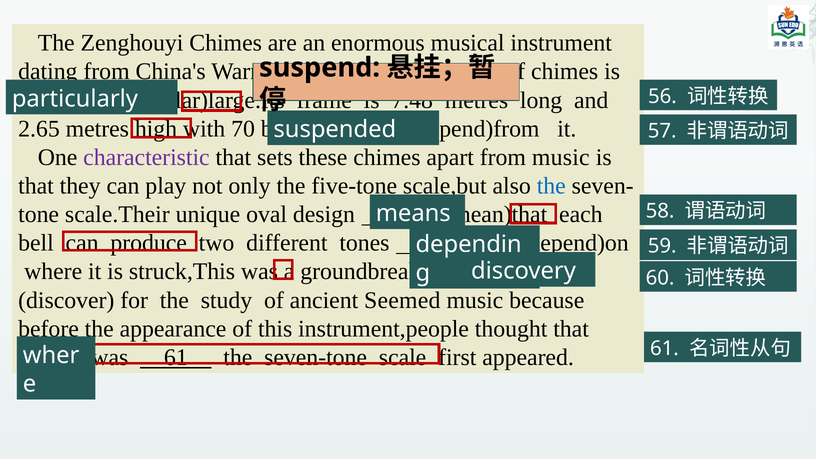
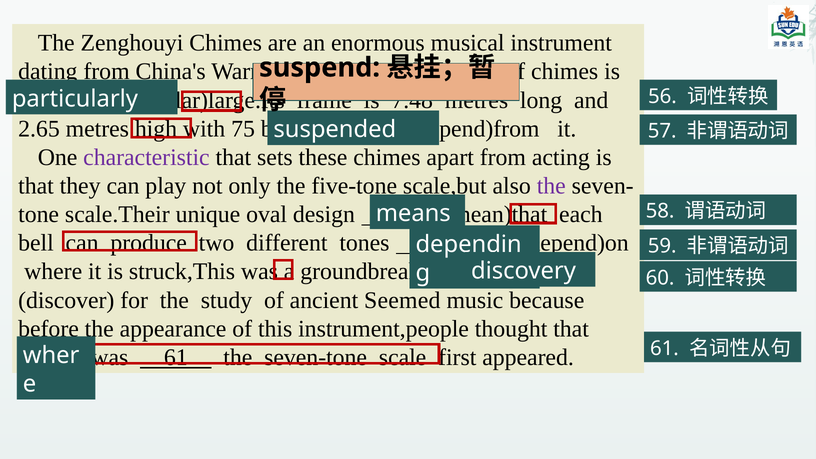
70: 70 -> 75 (243, 129)
from music: music -> acting (561, 157)
the colour: blue -> purple (551, 186)
